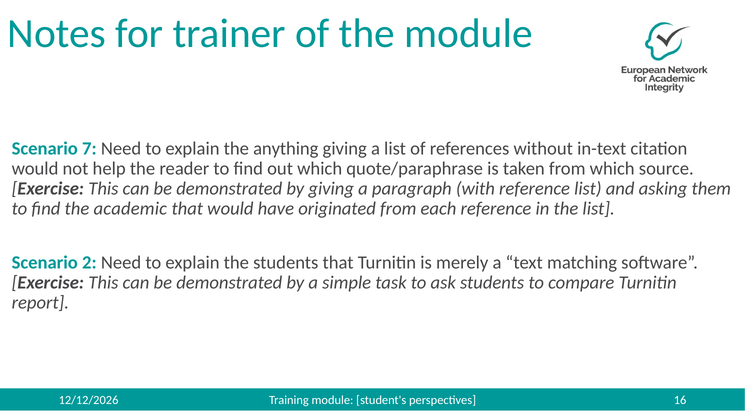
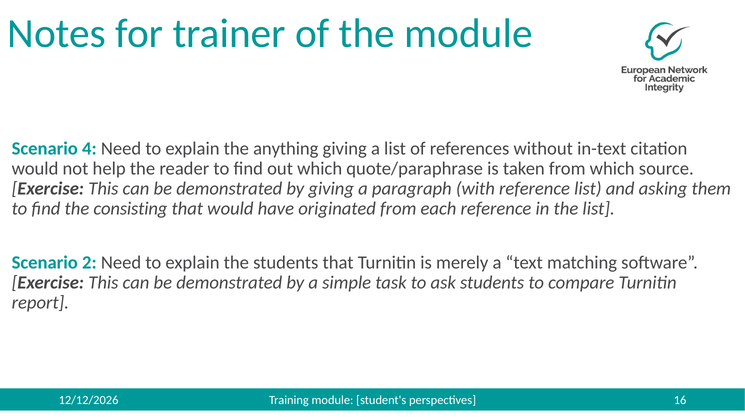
7: 7 -> 4 (89, 148)
academic: academic -> consisting (130, 209)
